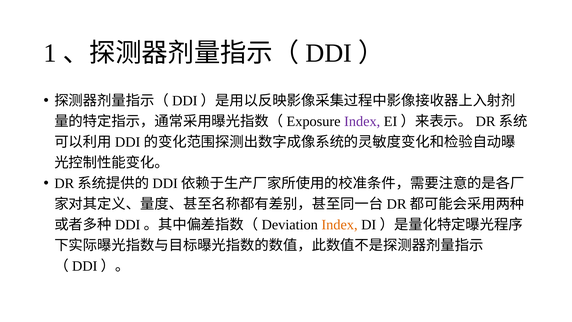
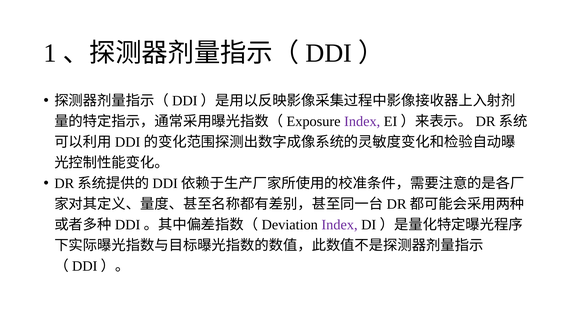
Index colour: orange -> purple (340, 225)
